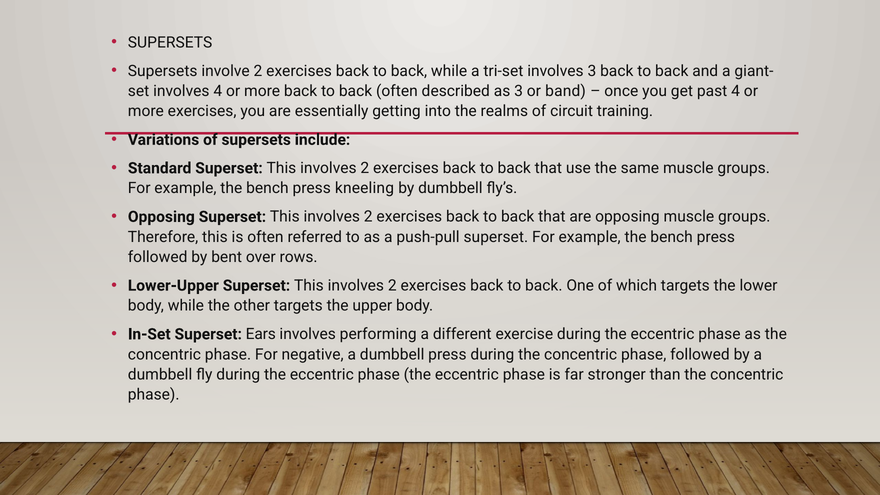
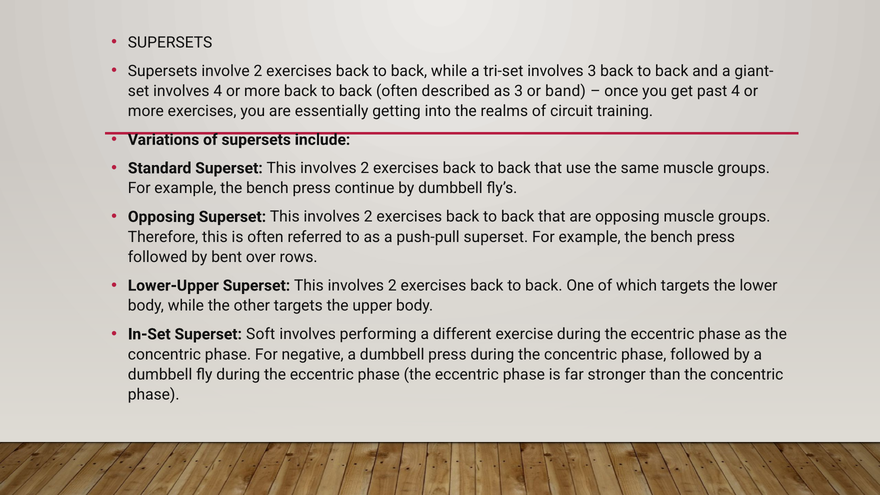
kneeling: kneeling -> continue (365, 188)
Ears: Ears -> Soft (261, 334)
